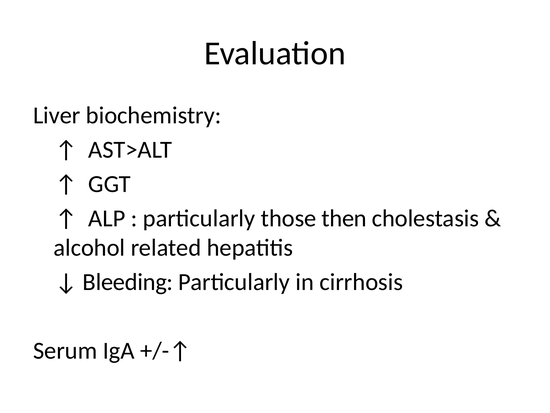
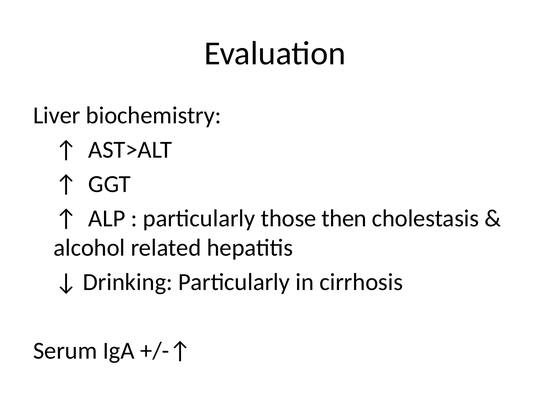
Bleeding: Bleeding -> Drinking (128, 282)
